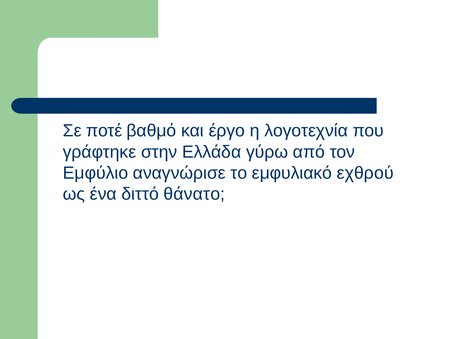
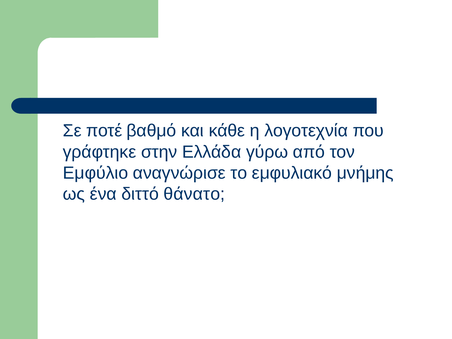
έργο: έργο -> κάθε (227, 131)
εχθρού: εχθρού -> μνήμης (365, 173)
